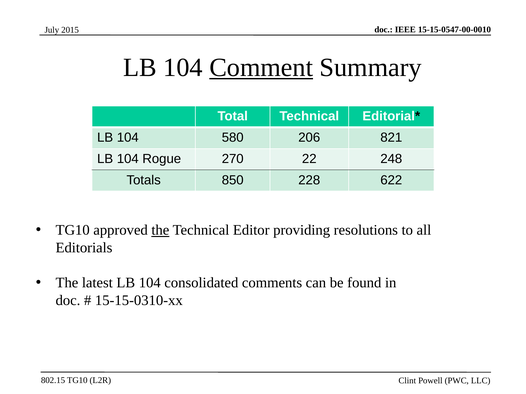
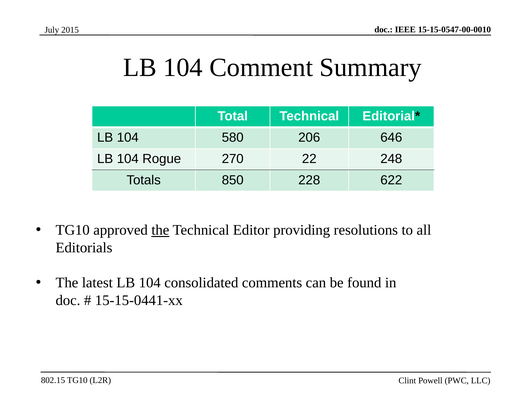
Comment underline: present -> none (261, 67)
821: 821 -> 646 (391, 138)
15-15-0310-xx: 15-15-0310-xx -> 15-15-0441-xx (139, 301)
